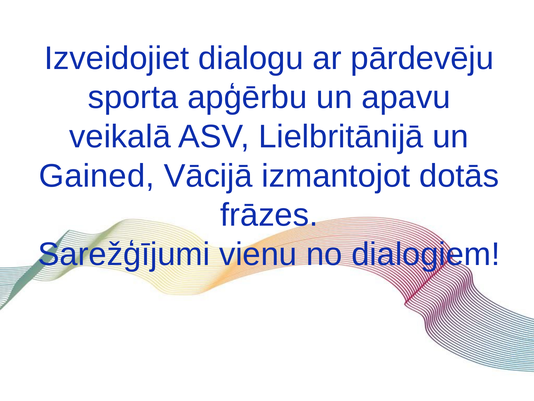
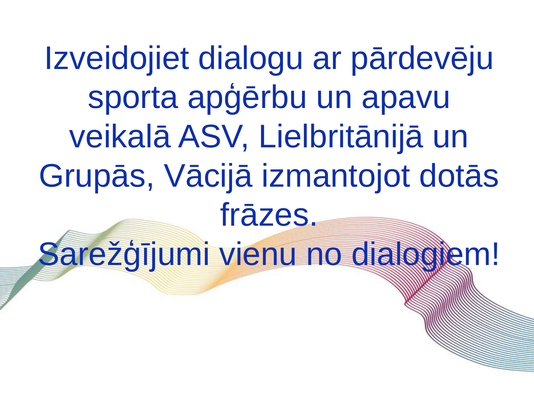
Gained: Gained -> Grupās (97, 176)
